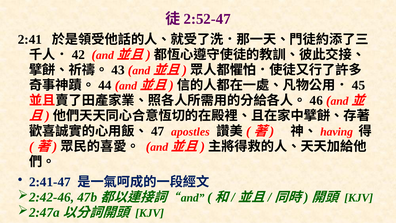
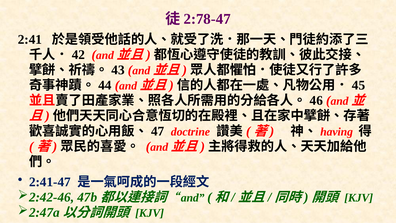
2:52-47: 2:52-47 -> 2:78-47 (207, 19)
apostles: apostles -> doctrine (190, 132)
